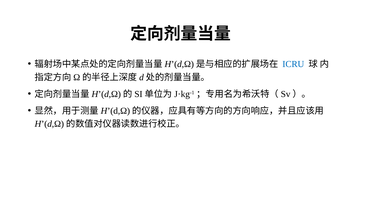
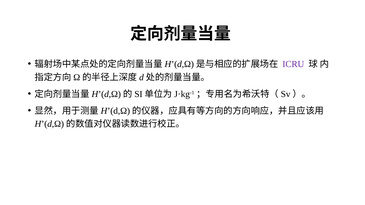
ICRU colour: blue -> purple (293, 64)
